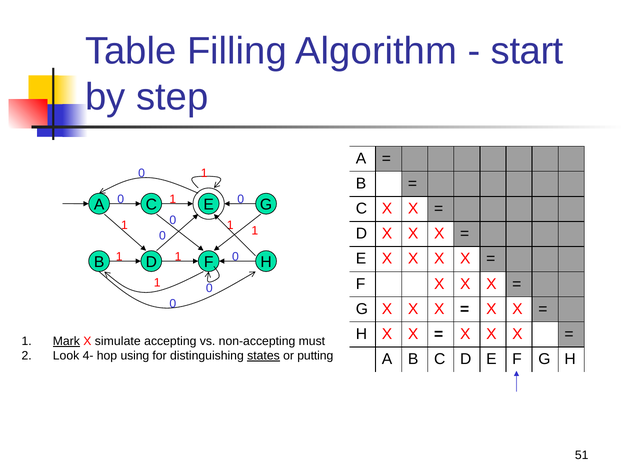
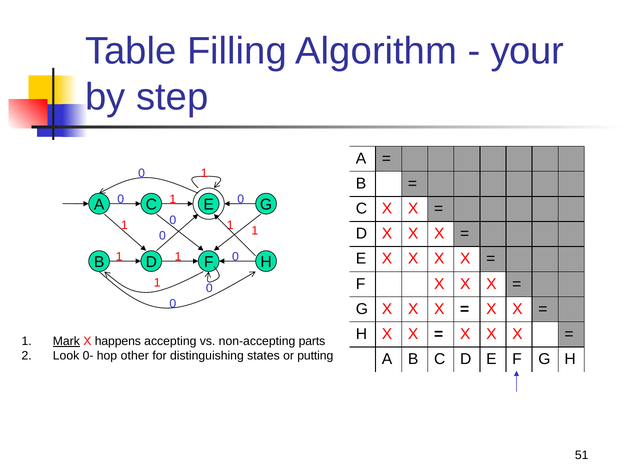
start: start -> your (527, 51)
simulate: simulate -> happens (118, 341)
must: must -> parts (312, 341)
4-: 4- -> 0- (88, 355)
using: using -> other (135, 355)
states underline: present -> none (263, 355)
